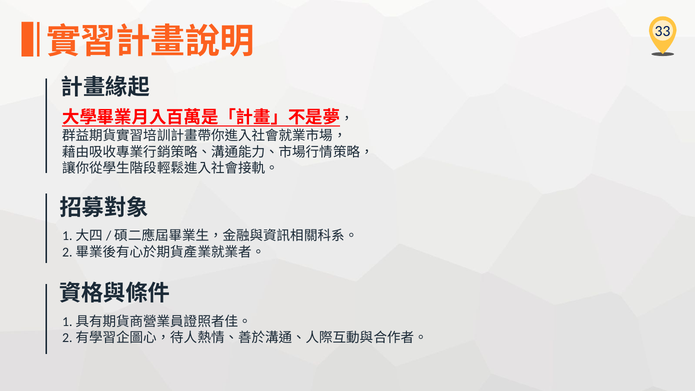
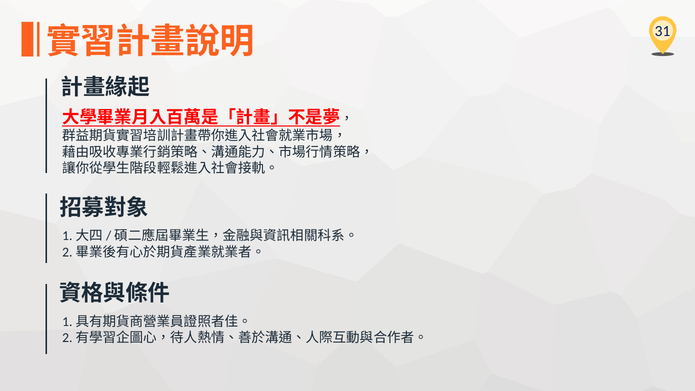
33: 33 -> 31 (663, 31)
